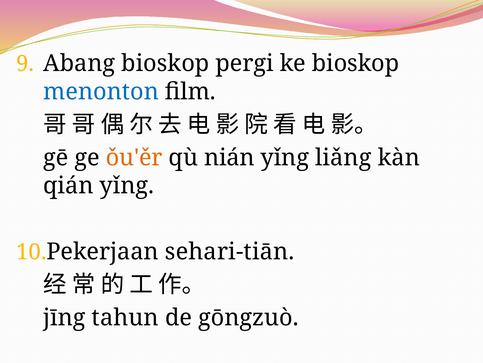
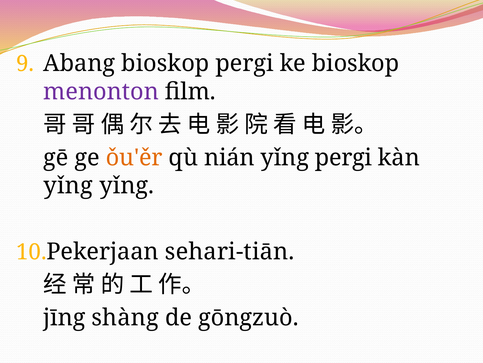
menonton colour: blue -> purple (101, 92)
yǐng liǎng: liǎng -> pergi (343, 157)
qián: qián -> yǐng (68, 186)
tahun: tahun -> shàng (125, 317)
